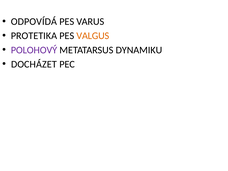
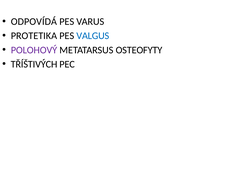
VALGUS colour: orange -> blue (93, 36)
DYNAMIKU: DYNAMIKU -> OSTEOFYTY (139, 50)
DOCHÁZET: DOCHÁZET -> TŘÍŠTIVÝCH (34, 64)
